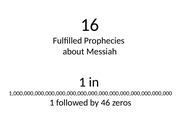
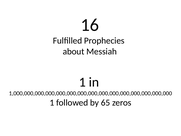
46: 46 -> 65 (106, 102)
